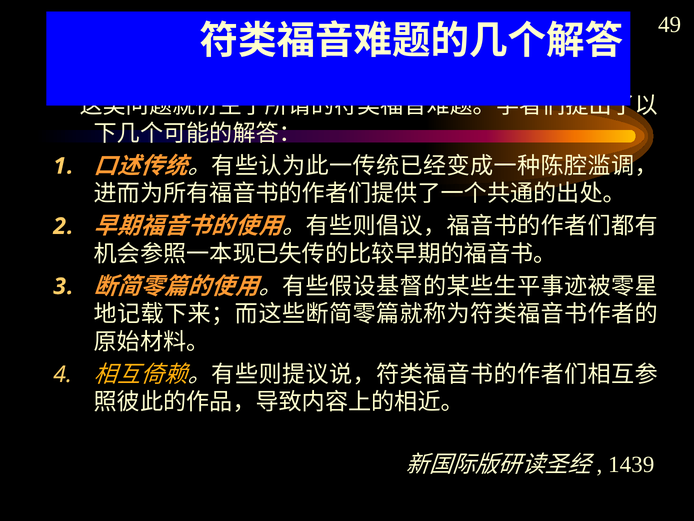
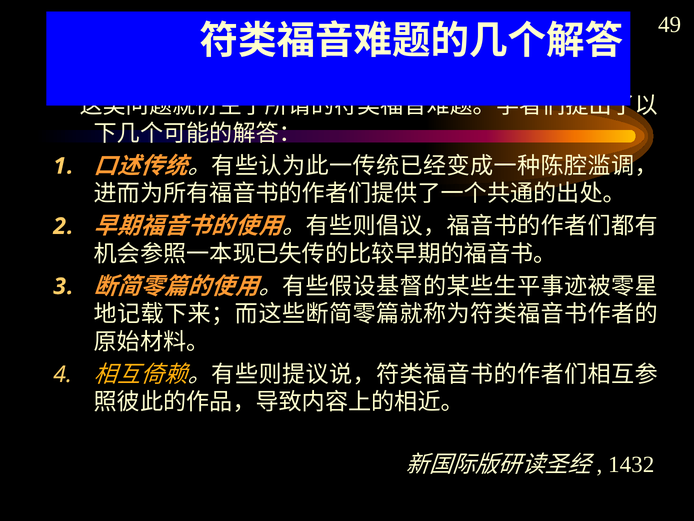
1439: 1439 -> 1432 (631, 464)
